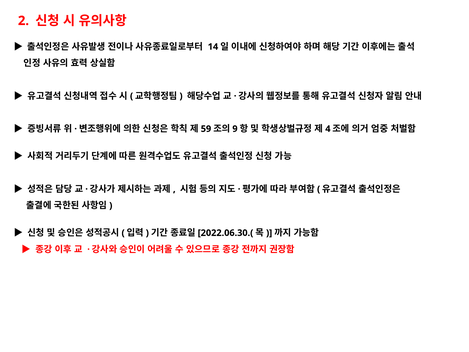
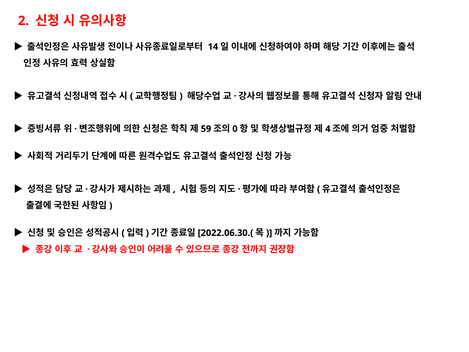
9: 9 -> 0 (235, 129)
